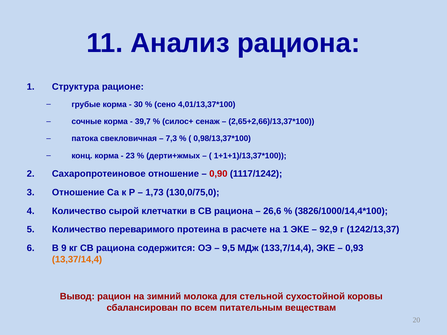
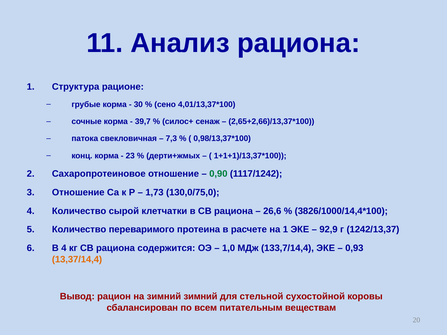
0,90 colour: red -> green (218, 174)
В 9: 9 -> 4 (64, 248)
9,5: 9,5 -> 1,0 (229, 248)
зимний молока: молока -> зимний (201, 297)
